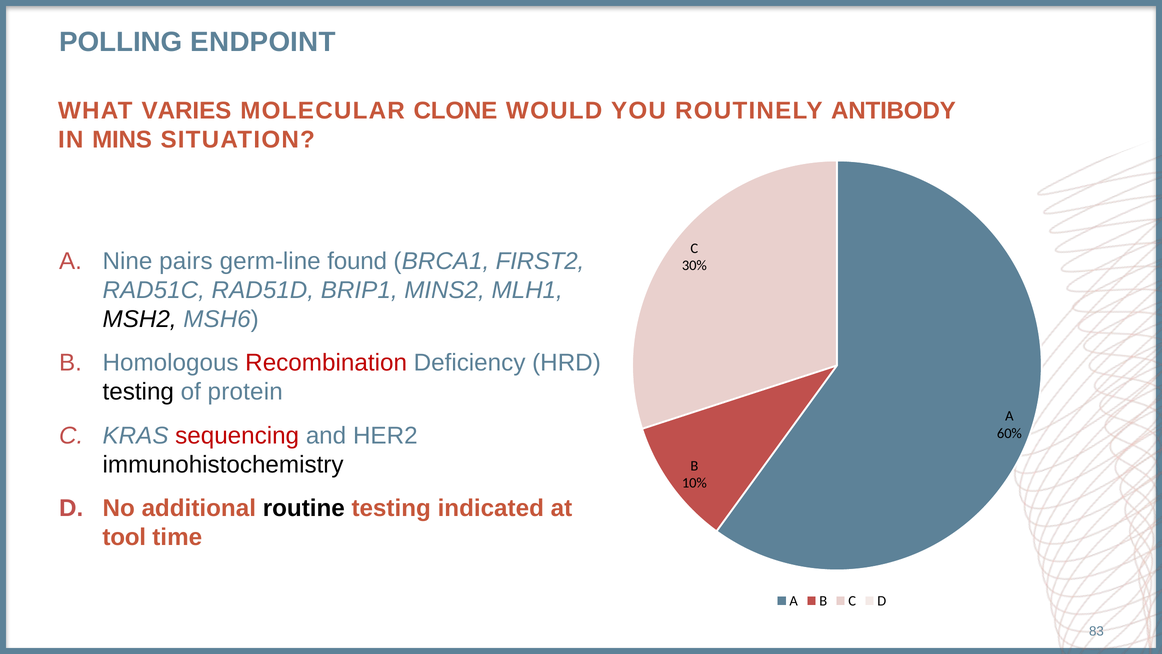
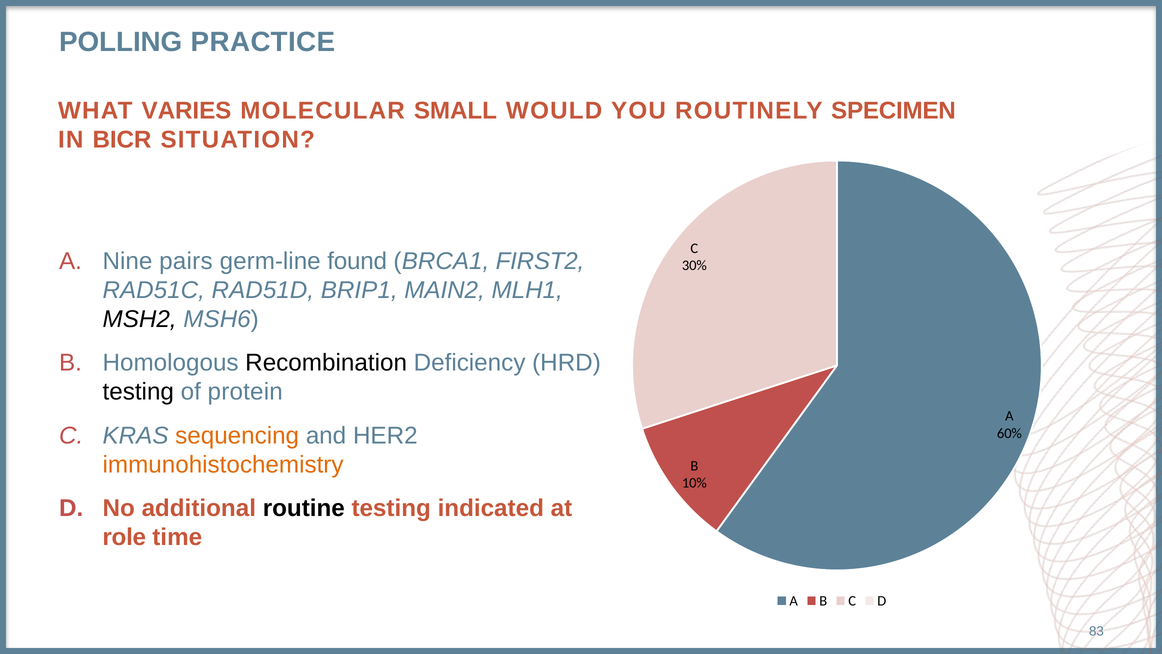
ENDPOINT: ENDPOINT -> PRACTICE (263, 42)
CLONE: CLONE -> SMALL (455, 111)
ANTIBODY: ANTIBODY -> SPECIMEN (893, 111)
MINS: MINS -> BICR (122, 140)
MINS2: MINS2 -> MAIN2 (445, 290)
Recombination colour: red -> black (326, 363)
sequencing colour: red -> orange (237, 435)
immunohistochemistry colour: black -> orange (223, 464)
tool: tool -> role (124, 537)
